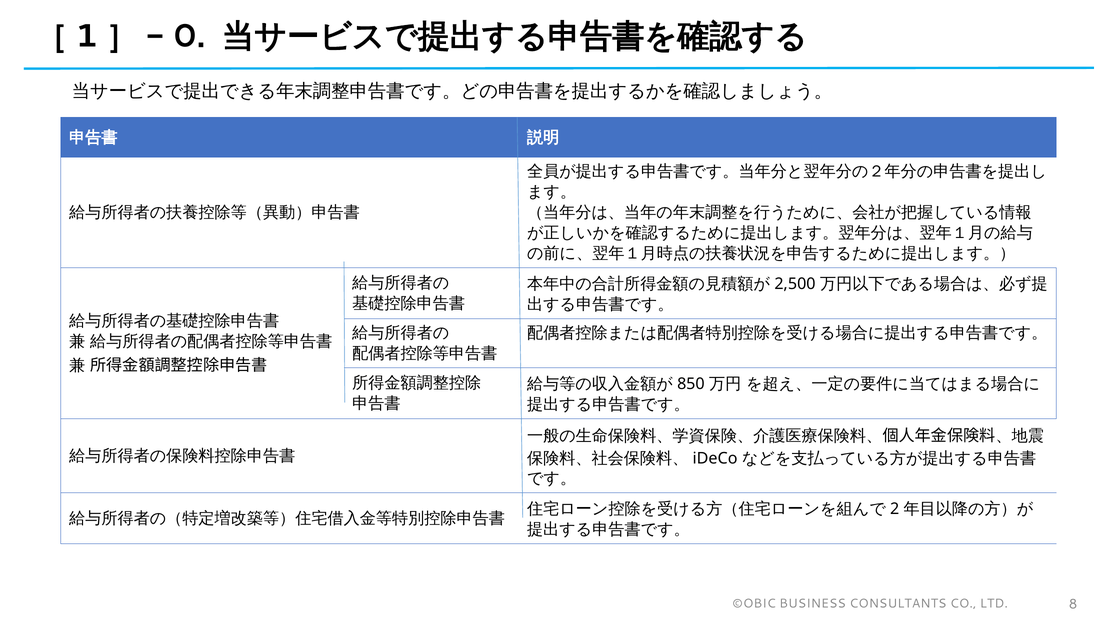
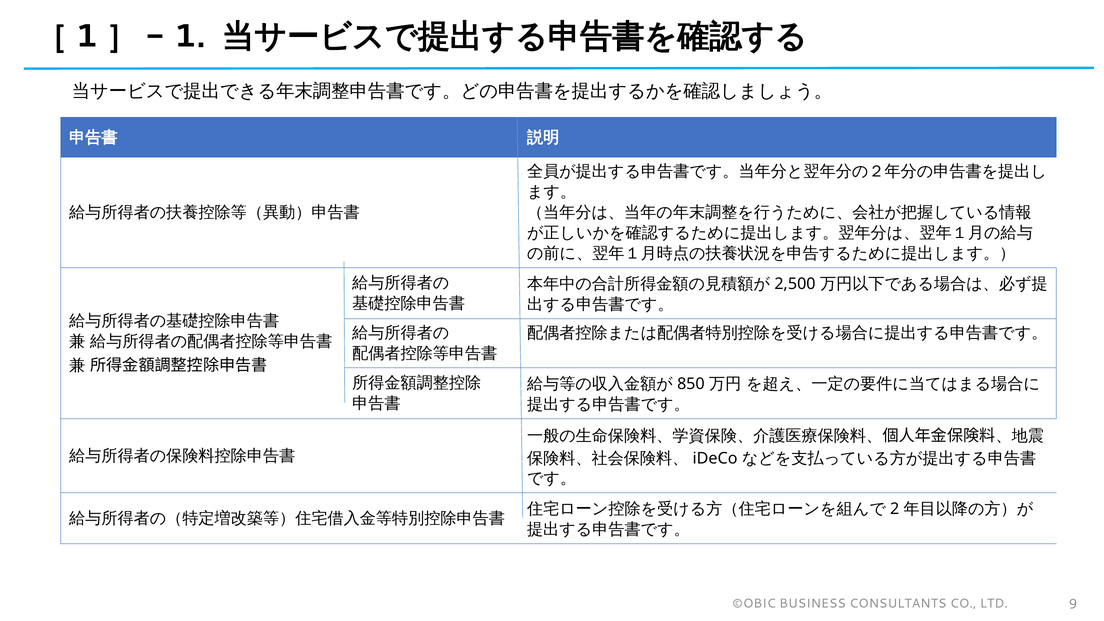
0: 0 -> 1 (190, 36)
8: 8 -> 9 (1073, 604)
